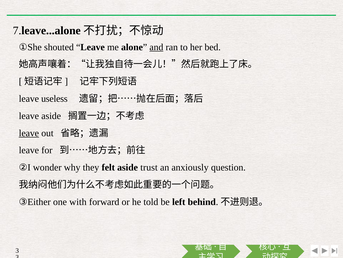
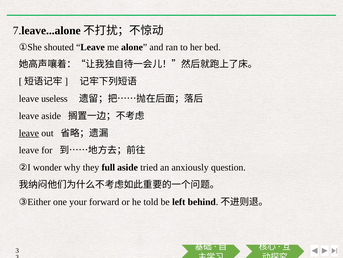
and underline: present -> none (156, 47)
felt: felt -> full (108, 167)
trust: trust -> tried (149, 167)
with: with -> your (78, 201)
